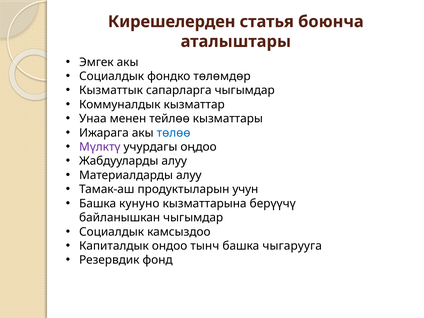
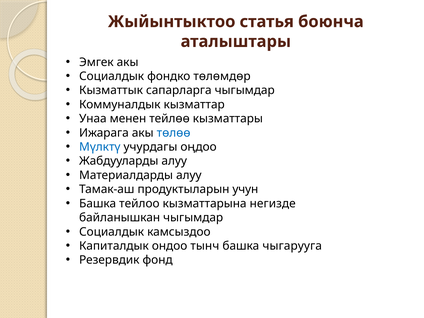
Кирешелерден: Кирешелерден -> Жыйынтыктоо (172, 22)
Мүлктү colour: purple -> blue (100, 147)
кунуно: кунуно -> тейлоо (139, 204)
берүүчү: берүүчү -> негизде (273, 204)
